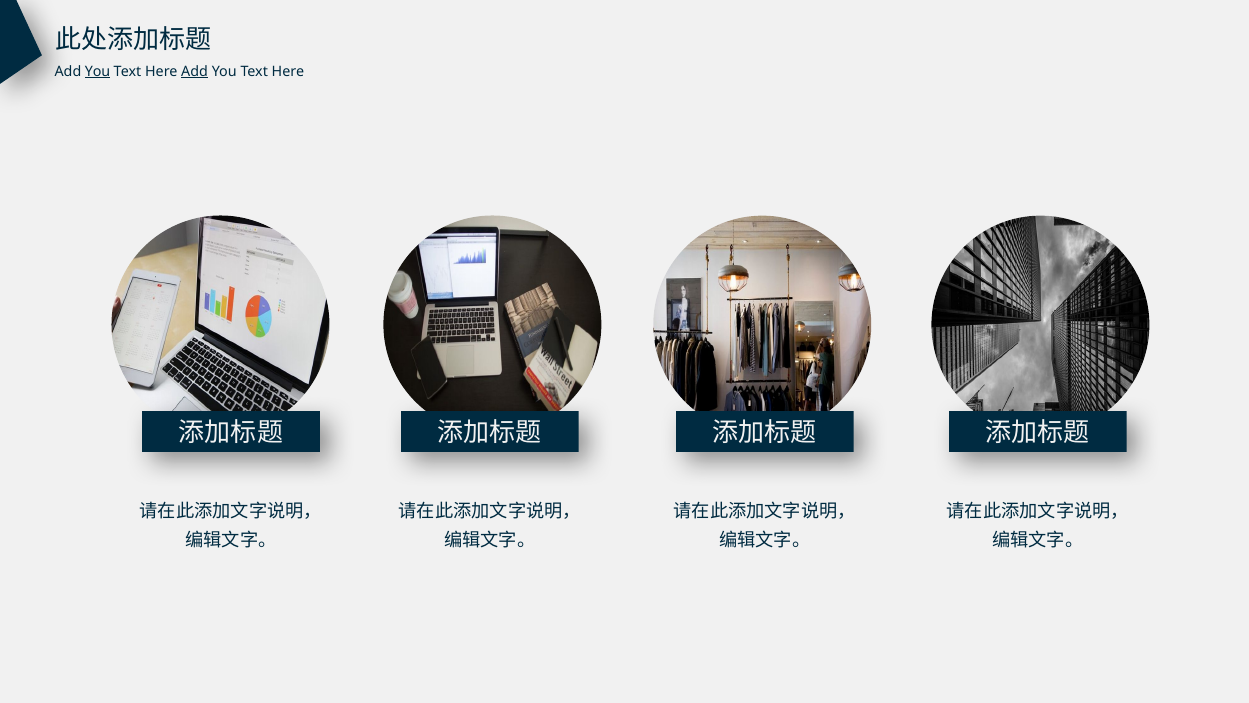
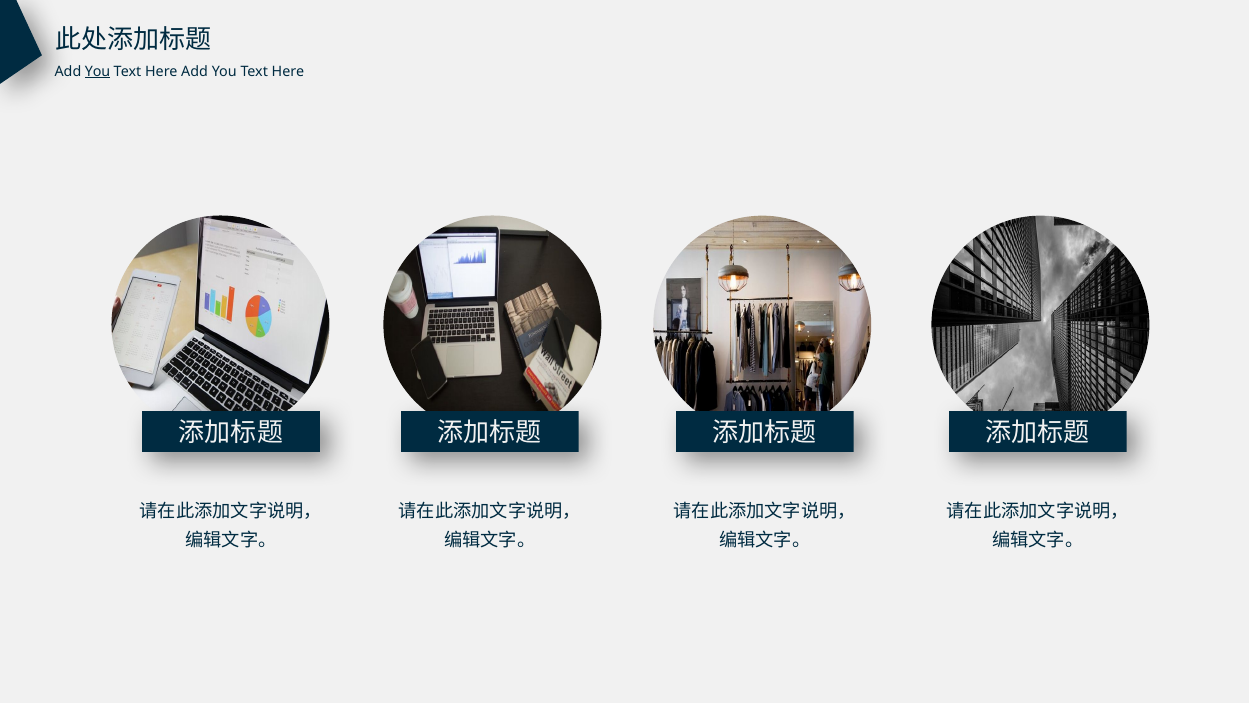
Add underline: present -> none (195, 71)
